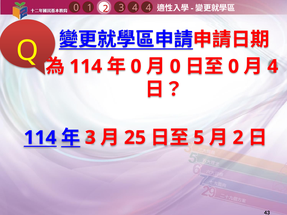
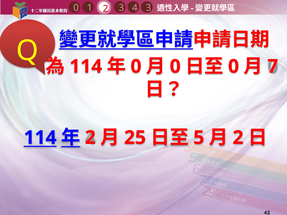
4 4: 4 -> 3 (148, 8)
4: 4 -> 7 (273, 66)
3: 3 -> 2 (90, 138)
